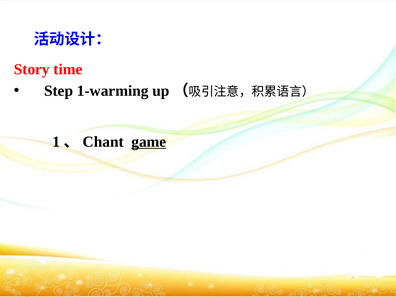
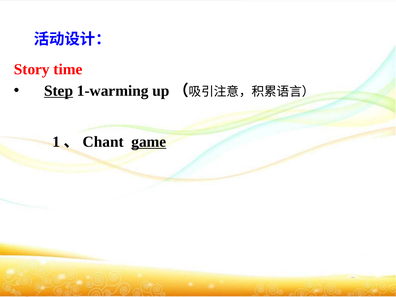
Step underline: none -> present (59, 91)
